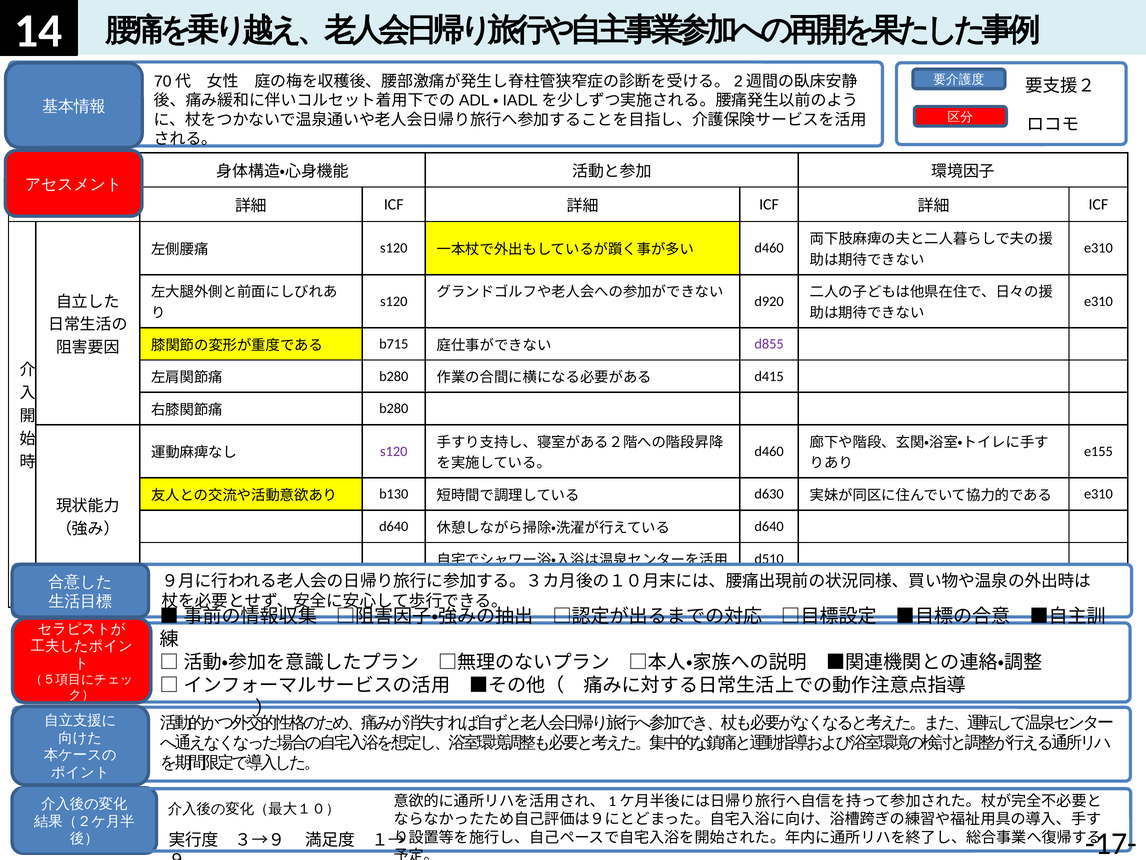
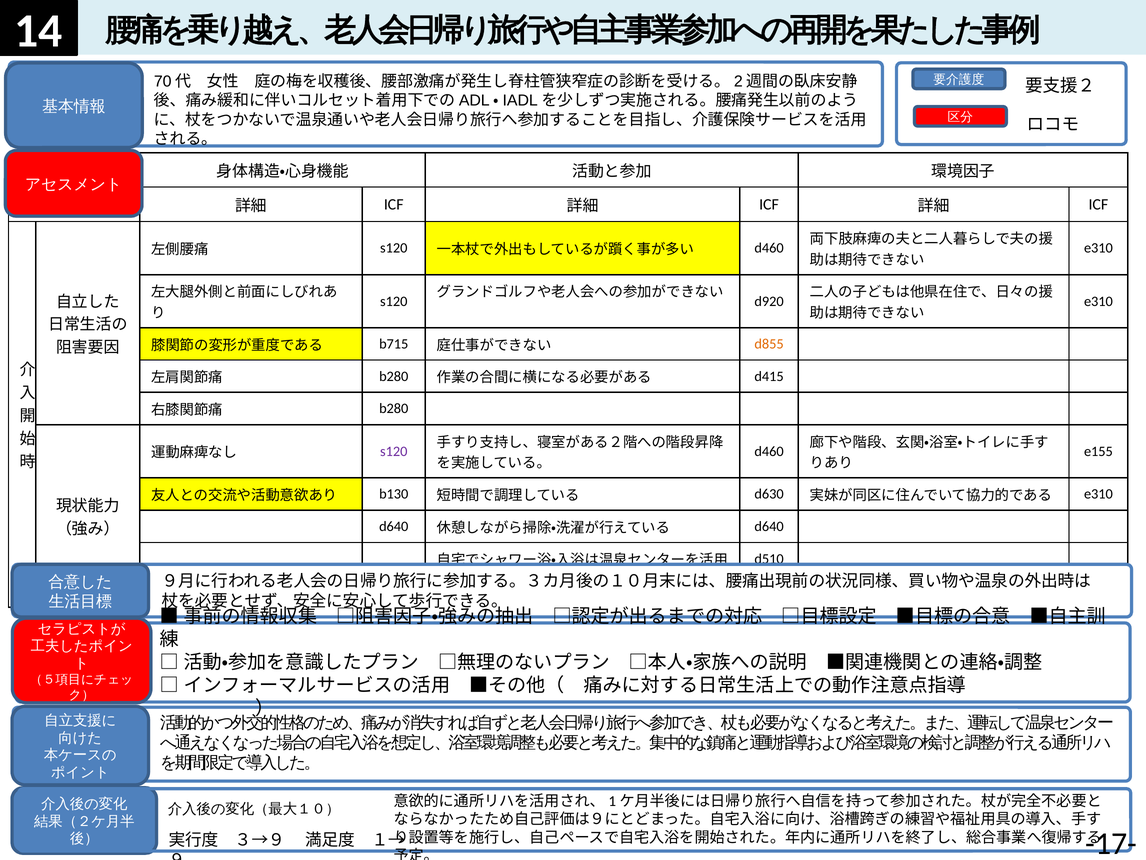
d855 colour: purple -> orange (769, 344)
